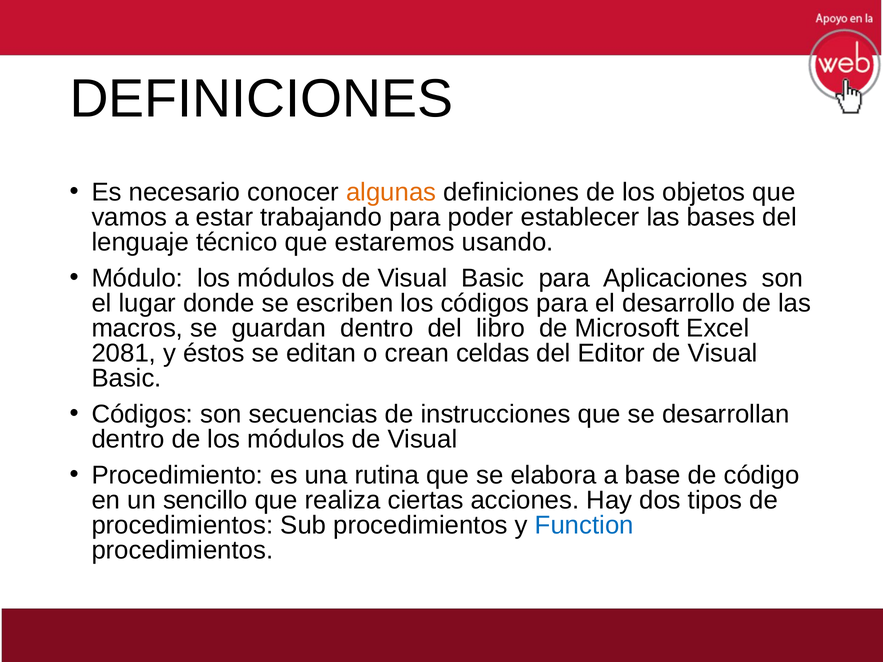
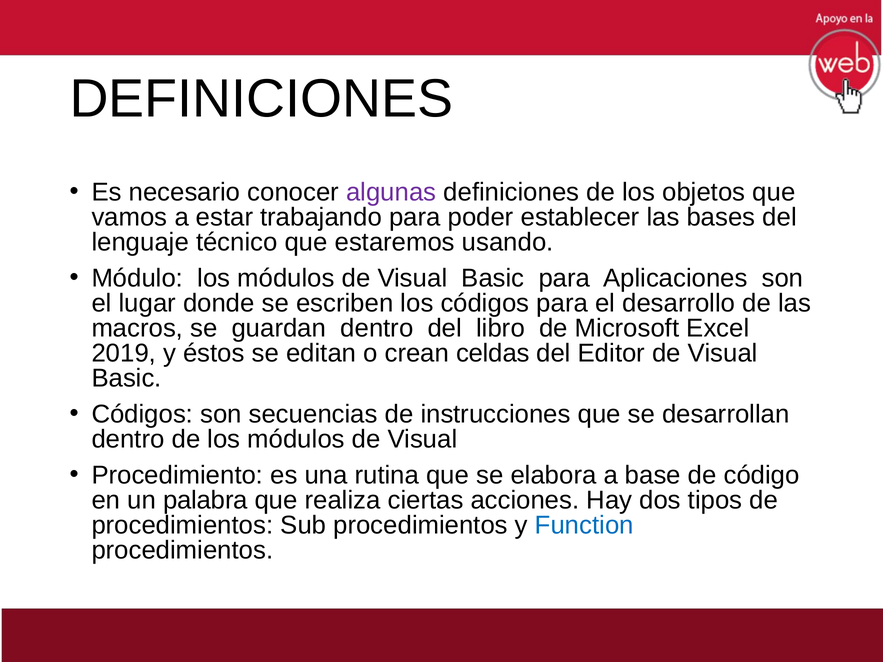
algunas colour: orange -> purple (391, 192)
2081: 2081 -> 2019 (124, 353)
sencillo: sencillo -> palabra (205, 501)
